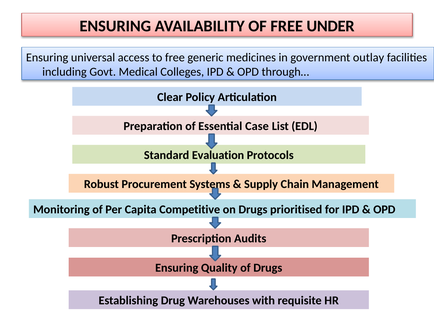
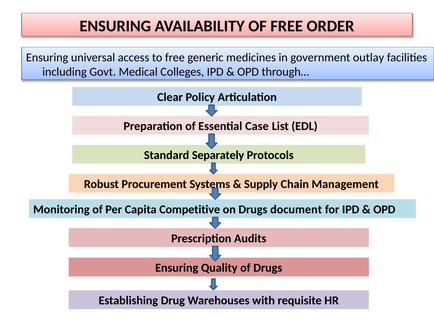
UNDER: UNDER -> ORDER (330, 26)
Evaluation: Evaluation -> Separately (218, 155)
prioritised: prioritised -> document (296, 209)
